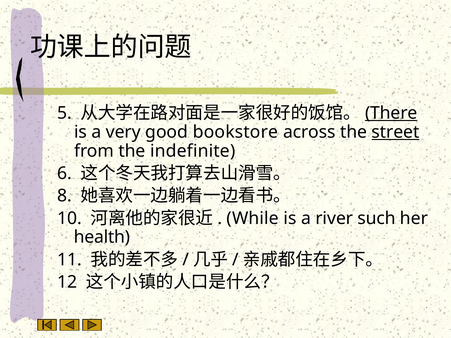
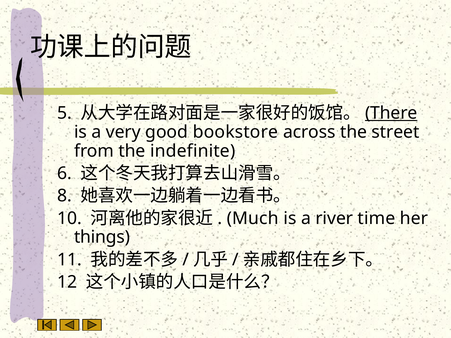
street underline: present -> none (395, 132)
While: While -> Much (253, 218)
such: such -> time (376, 218)
health: health -> things (102, 237)
